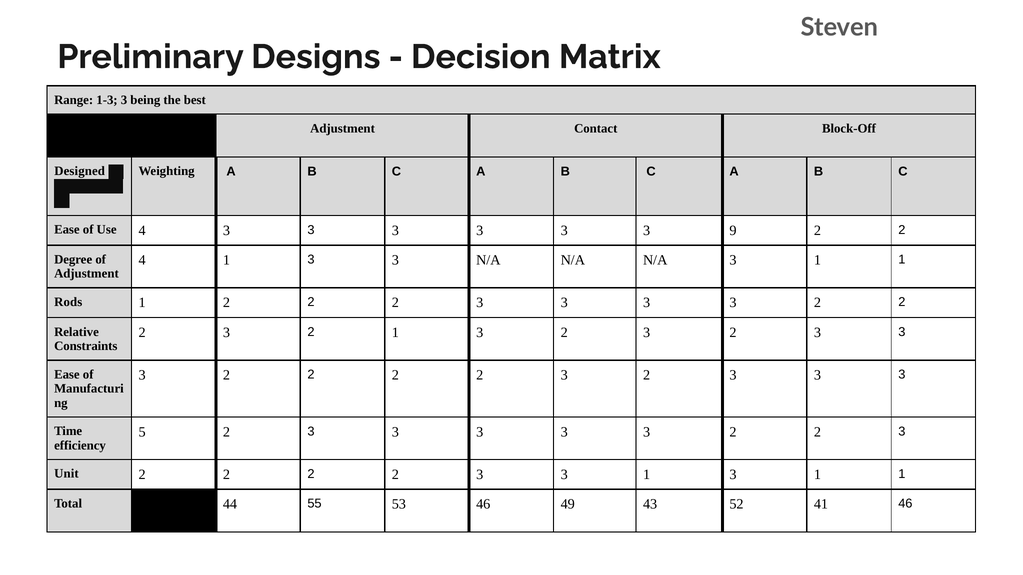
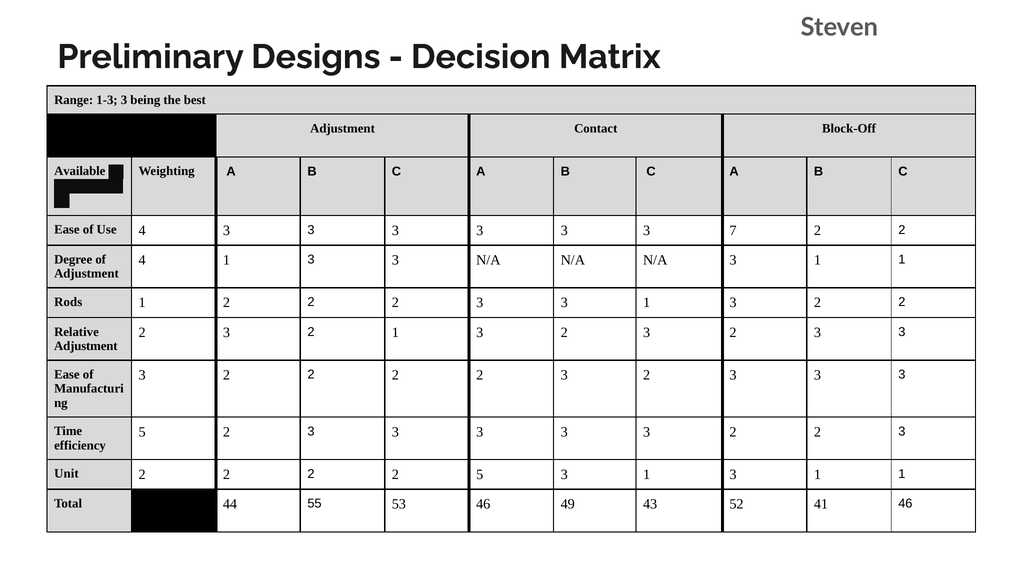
Designed: Designed -> Available (80, 171)
9: 9 -> 7 (733, 231)
3: 3 -> 1 (647, 303)
Constraints: Constraints -> Adjustment (86, 346)
3: 3 -> 5 (480, 475)
